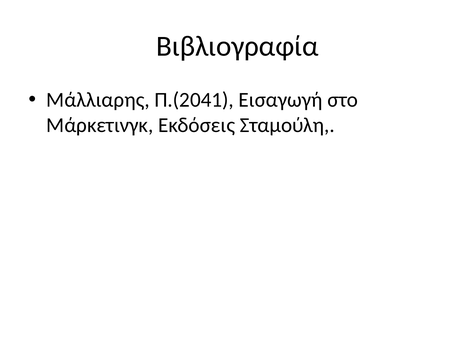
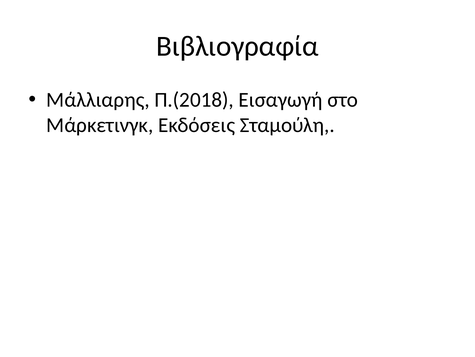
Π.(2041: Π.(2041 -> Π.(2018 (194, 100)
